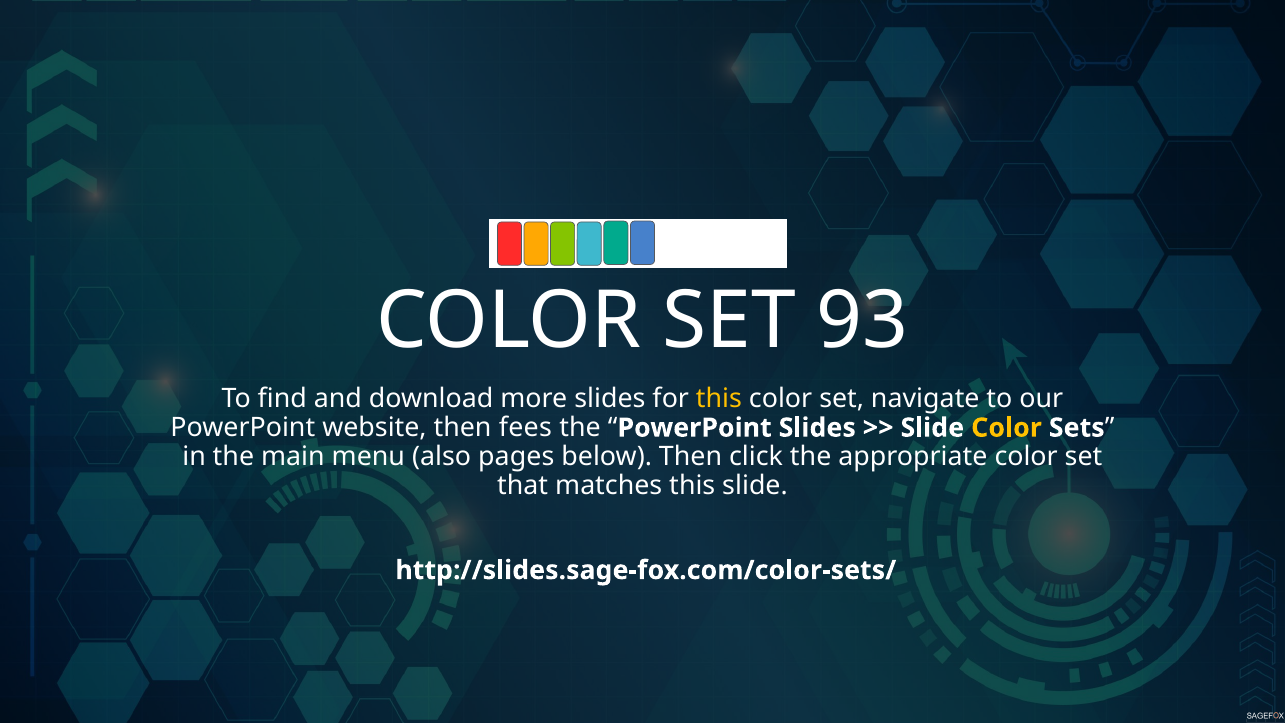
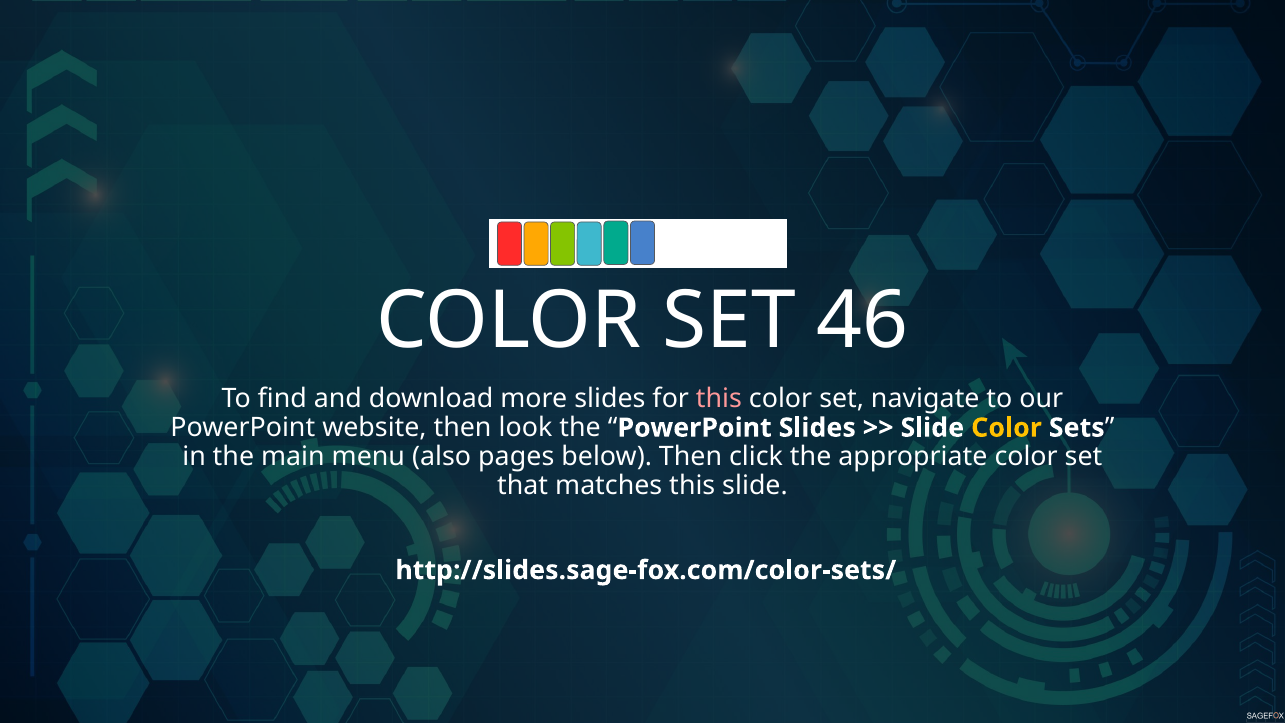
93: 93 -> 46 (863, 321)
this colour: yellow -> pink (719, 399)
fees: fees -> look (525, 428)
